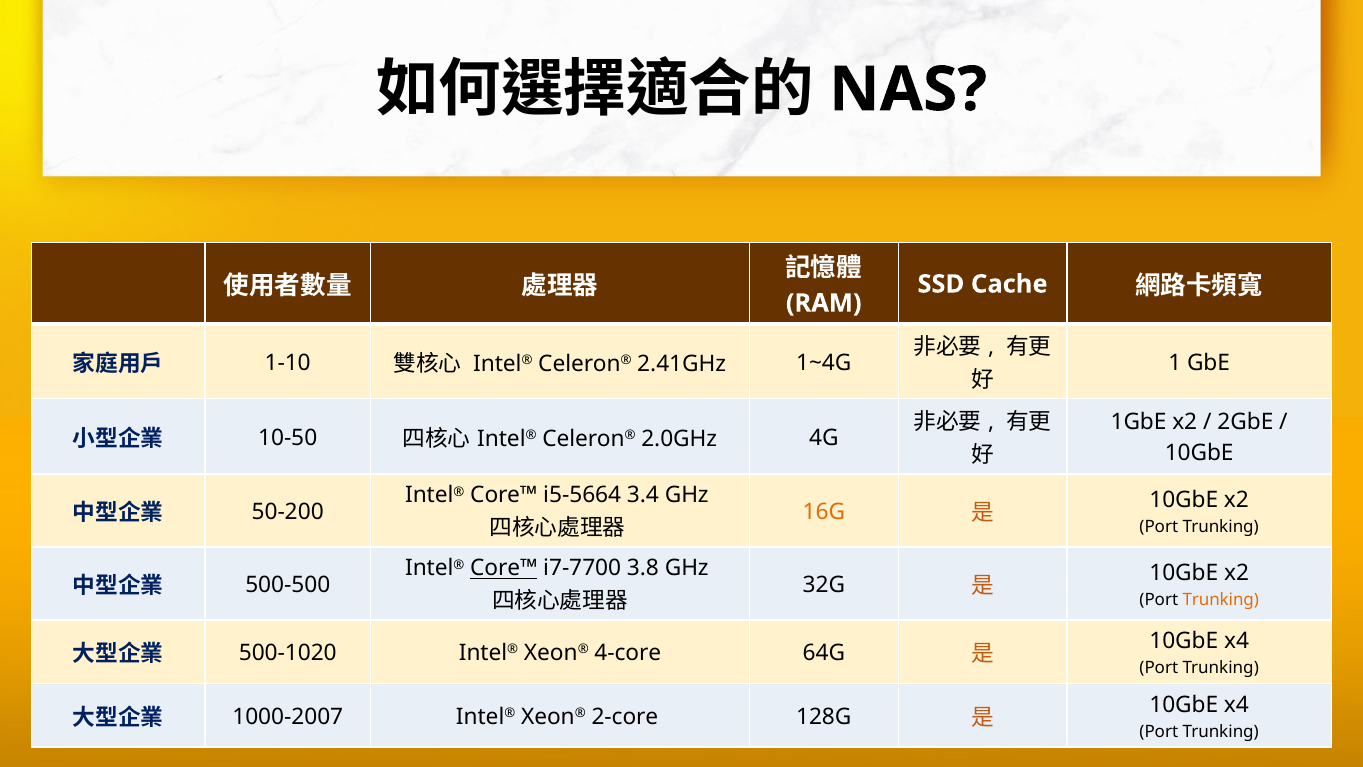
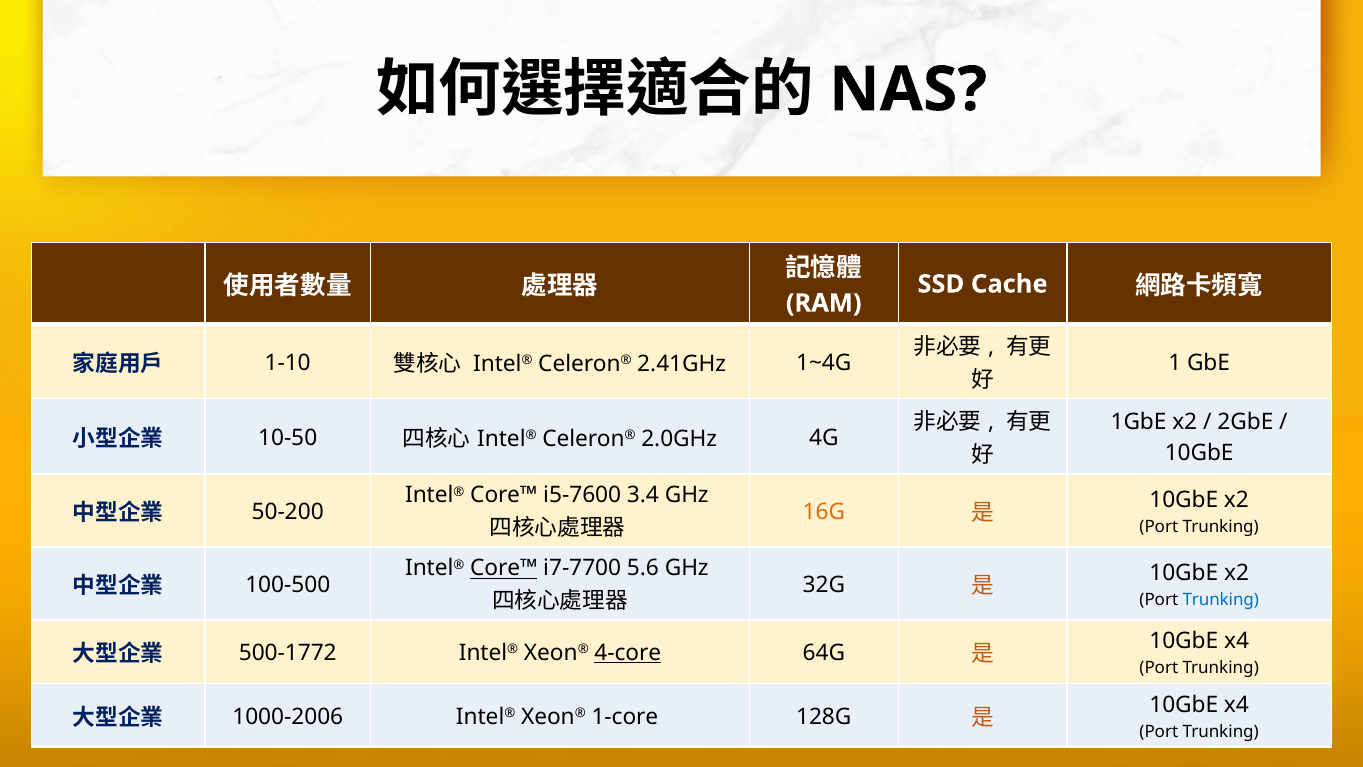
i5-5664: i5-5664 -> i5-7600 (582, 495)
3.8: 3.8 -> 5.6 (643, 568)
500-500: 500-500 -> 100-500 (288, 585)
Trunking colour: orange -> blue (1221, 600)
500-1020: 500-1020 -> 500-1772 (288, 653)
4-core underline: none -> present (628, 653)
1000-2007: 1000-2007 -> 1000-2006 (288, 716)
2-core: 2-core -> 1-core (625, 716)
